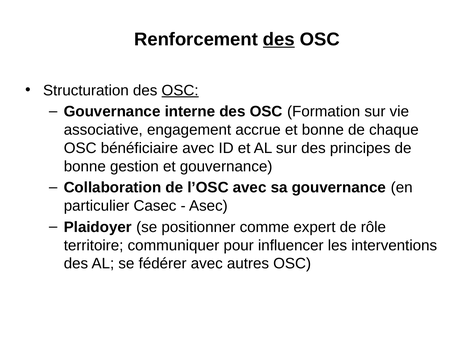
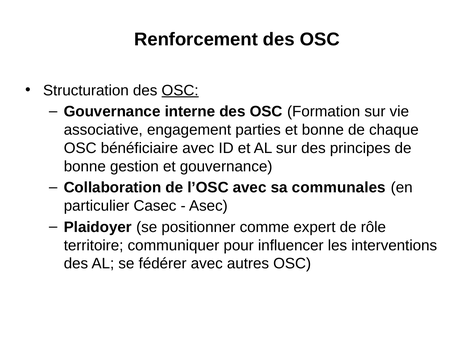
des underline: present -> none (279, 39)
accrue: accrue -> parties (258, 130)
sa gouvernance: gouvernance -> communales (339, 187)
